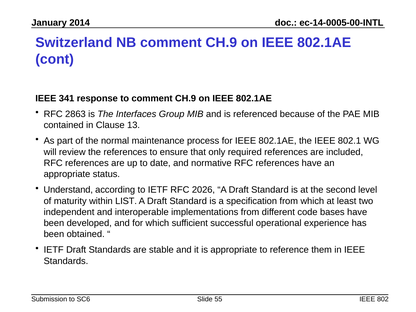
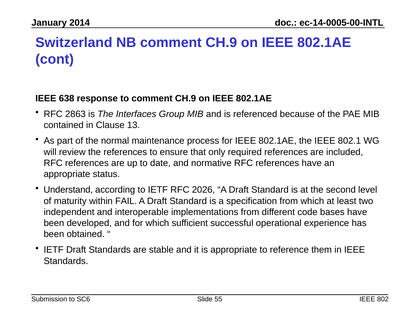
341: 341 -> 638 (67, 98)
LIST: LIST -> FAIL (126, 201)
